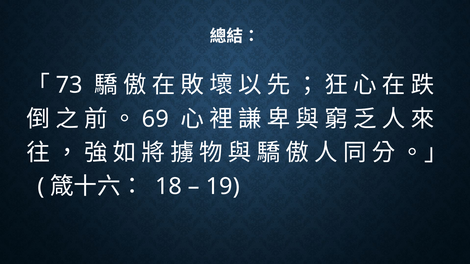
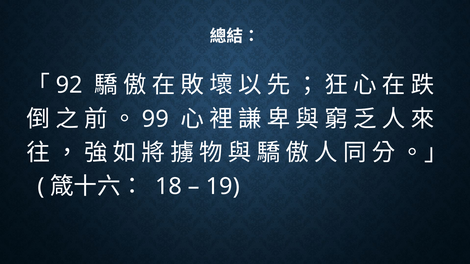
73: 73 -> 92 (69, 85)
69: 69 -> 99 (155, 119)
